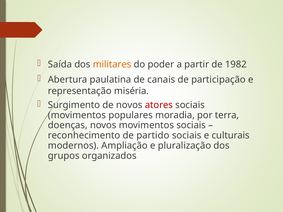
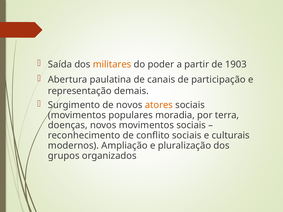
1982: 1982 -> 1903 (236, 65)
miséria: miséria -> demais (131, 91)
atores colour: red -> orange (159, 105)
partido: partido -> conflito (153, 136)
